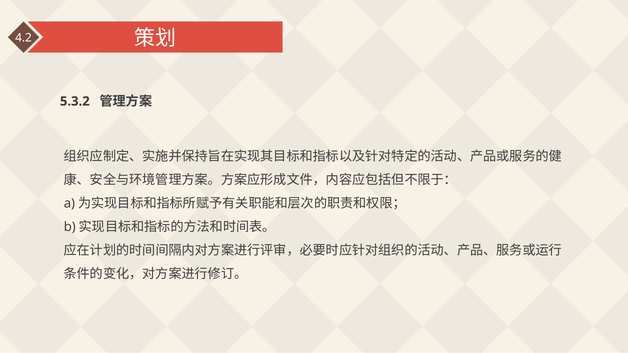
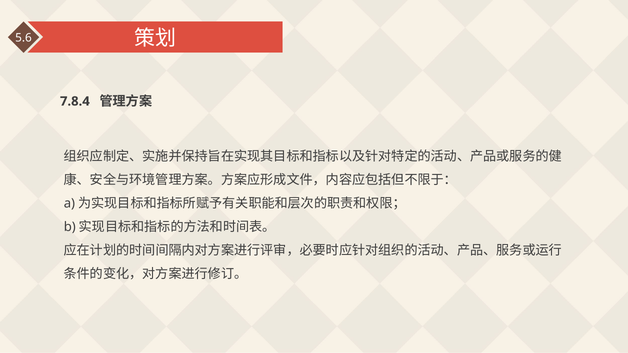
4.2: 4.2 -> 5.6 (24, 38)
5.3.2: 5.3.2 -> 7.8.4 (75, 101)
